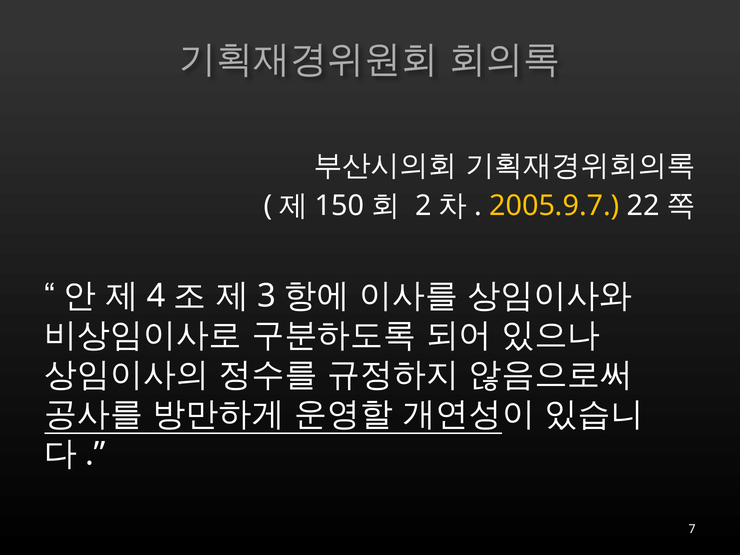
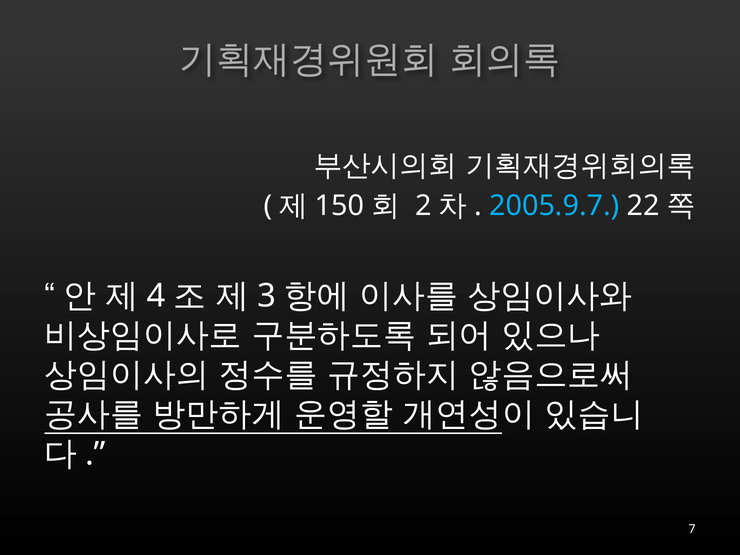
2005.9.7 colour: yellow -> light blue (554, 206)
